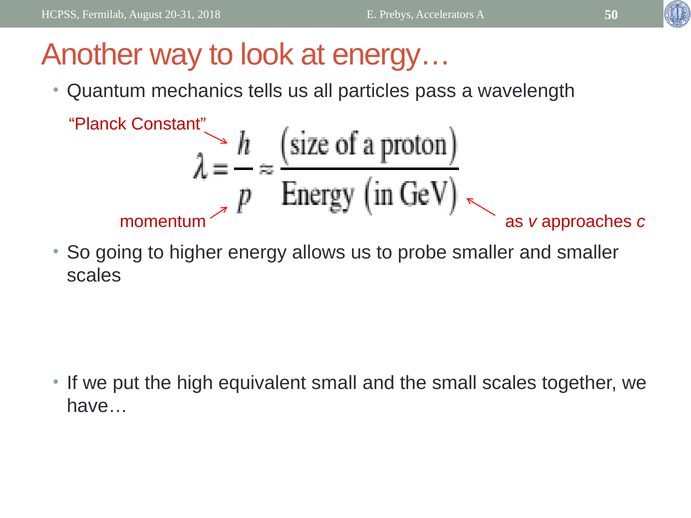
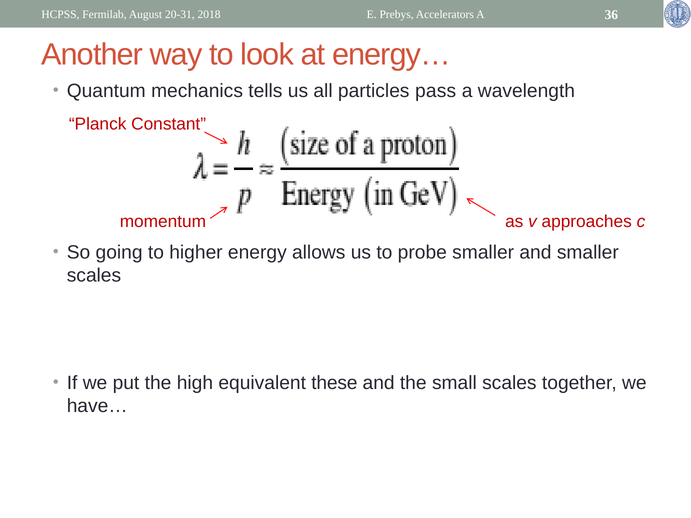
50: 50 -> 36 (611, 15)
equivalent small: small -> these (334, 383)
